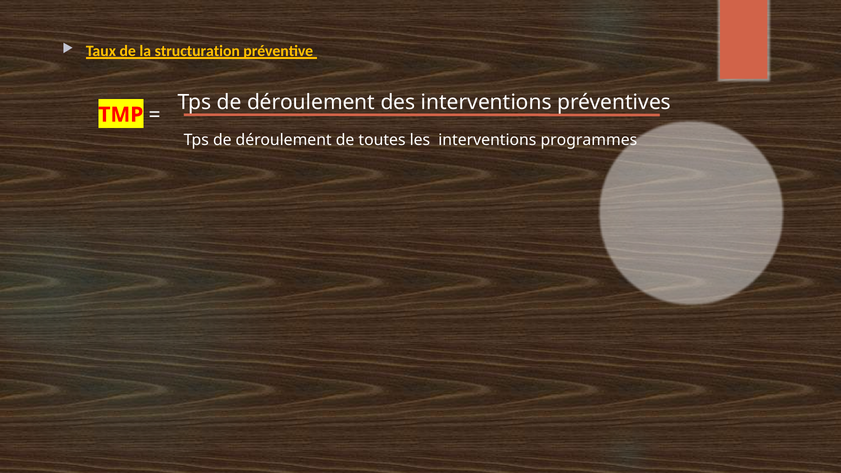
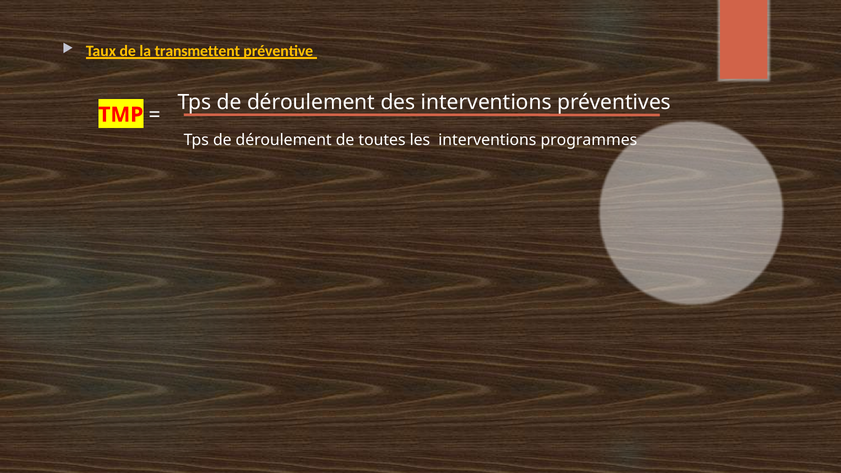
structuration: structuration -> transmettent (197, 51)
